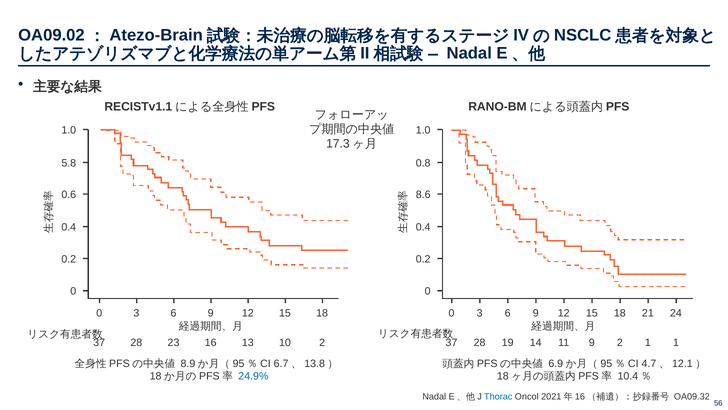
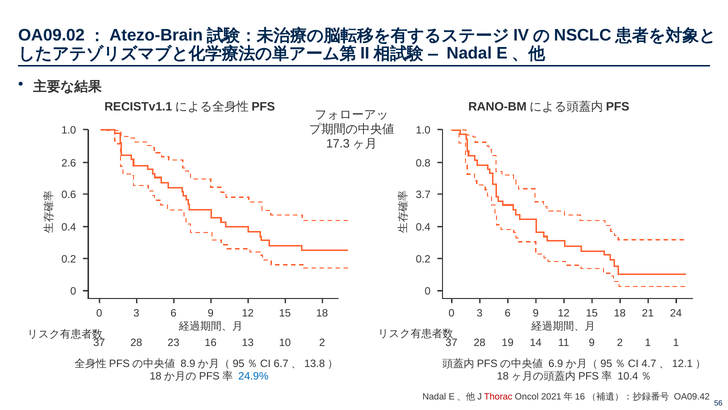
5.8: 5.8 -> 2.6 (69, 163)
8.6: 8.6 -> 3.7 (423, 194)
Thorac colour: blue -> red (498, 396)
OA09.32: OA09.32 -> OA09.42 (692, 396)
